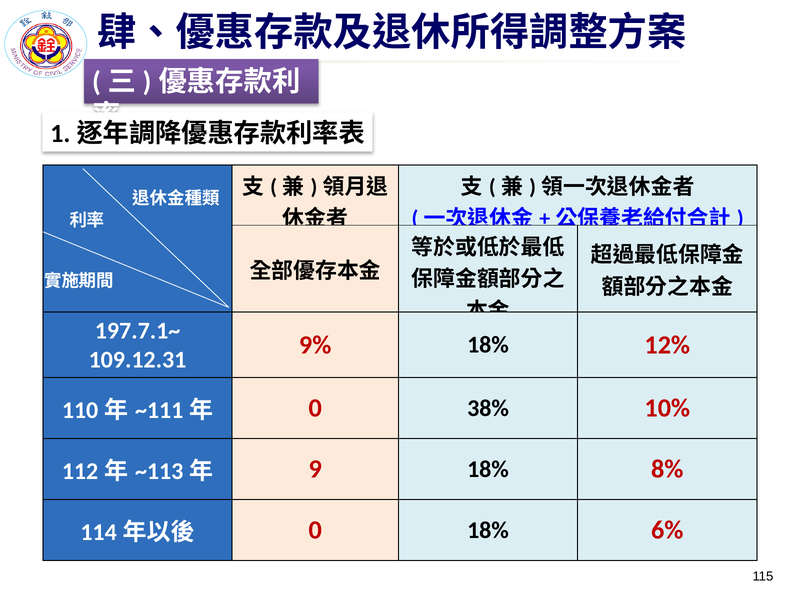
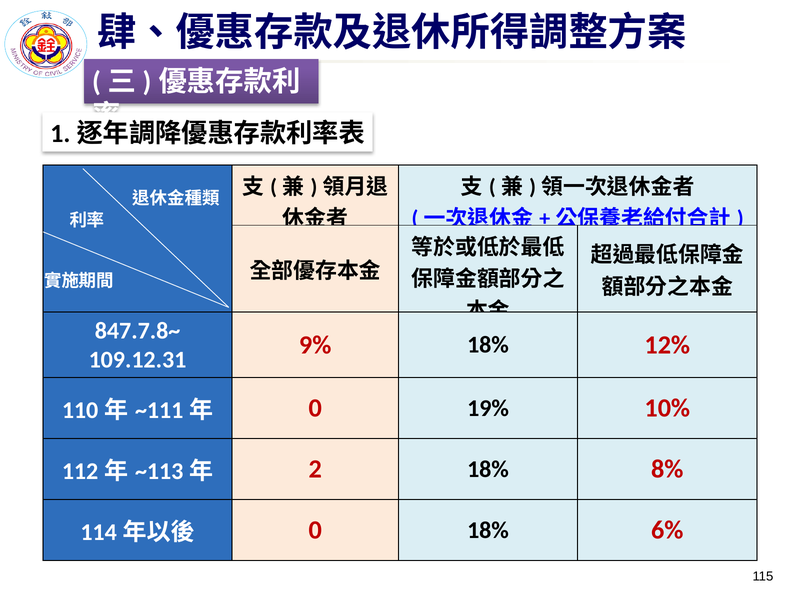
197.7.1~: 197.7.1~ -> 847.7.8~ (138, 330)
38%: 38% -> 19% (488, 408)
9: 9 -> 2 (315, 469)
